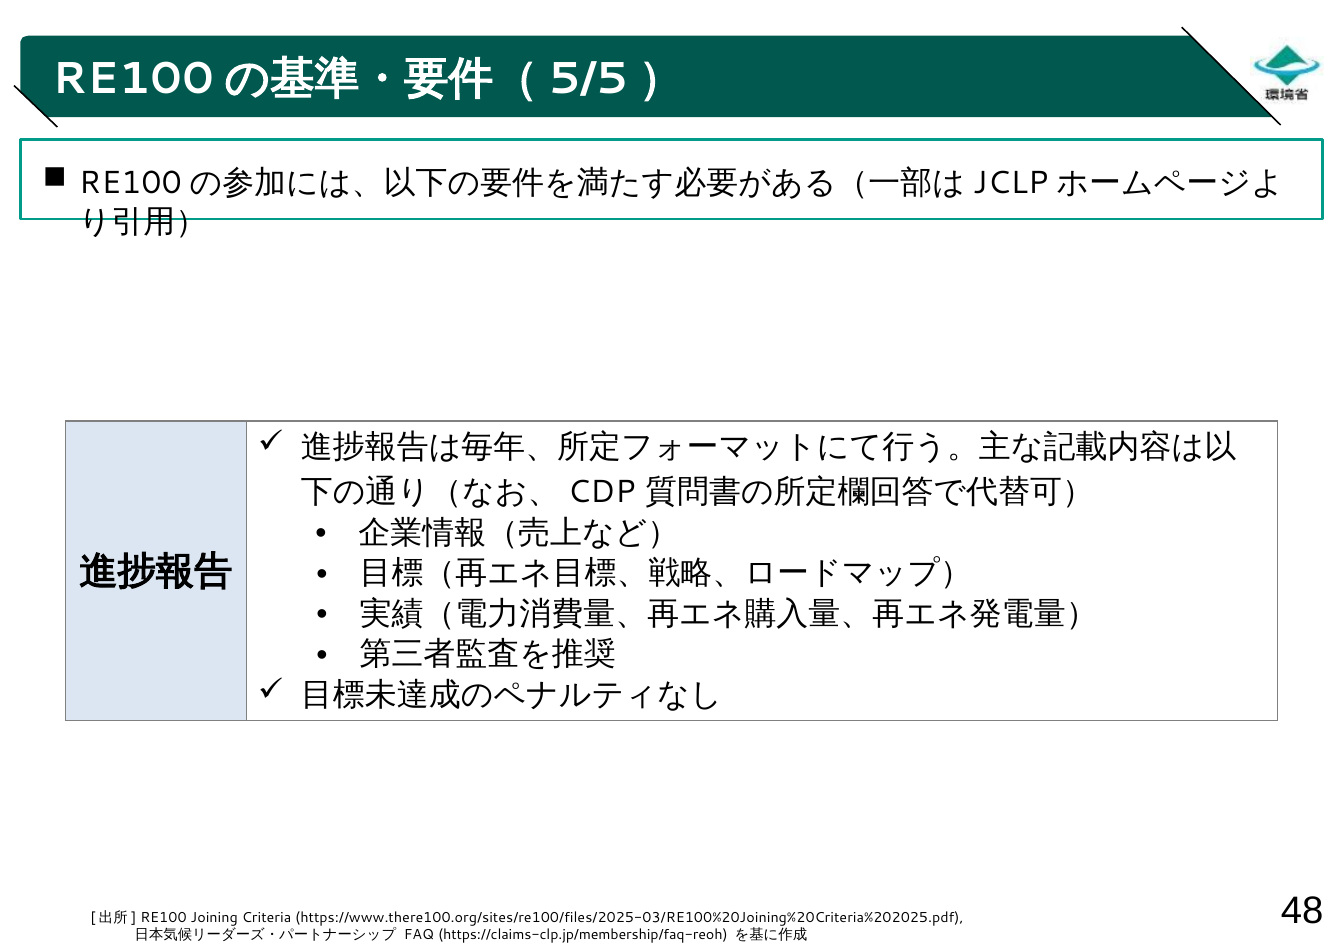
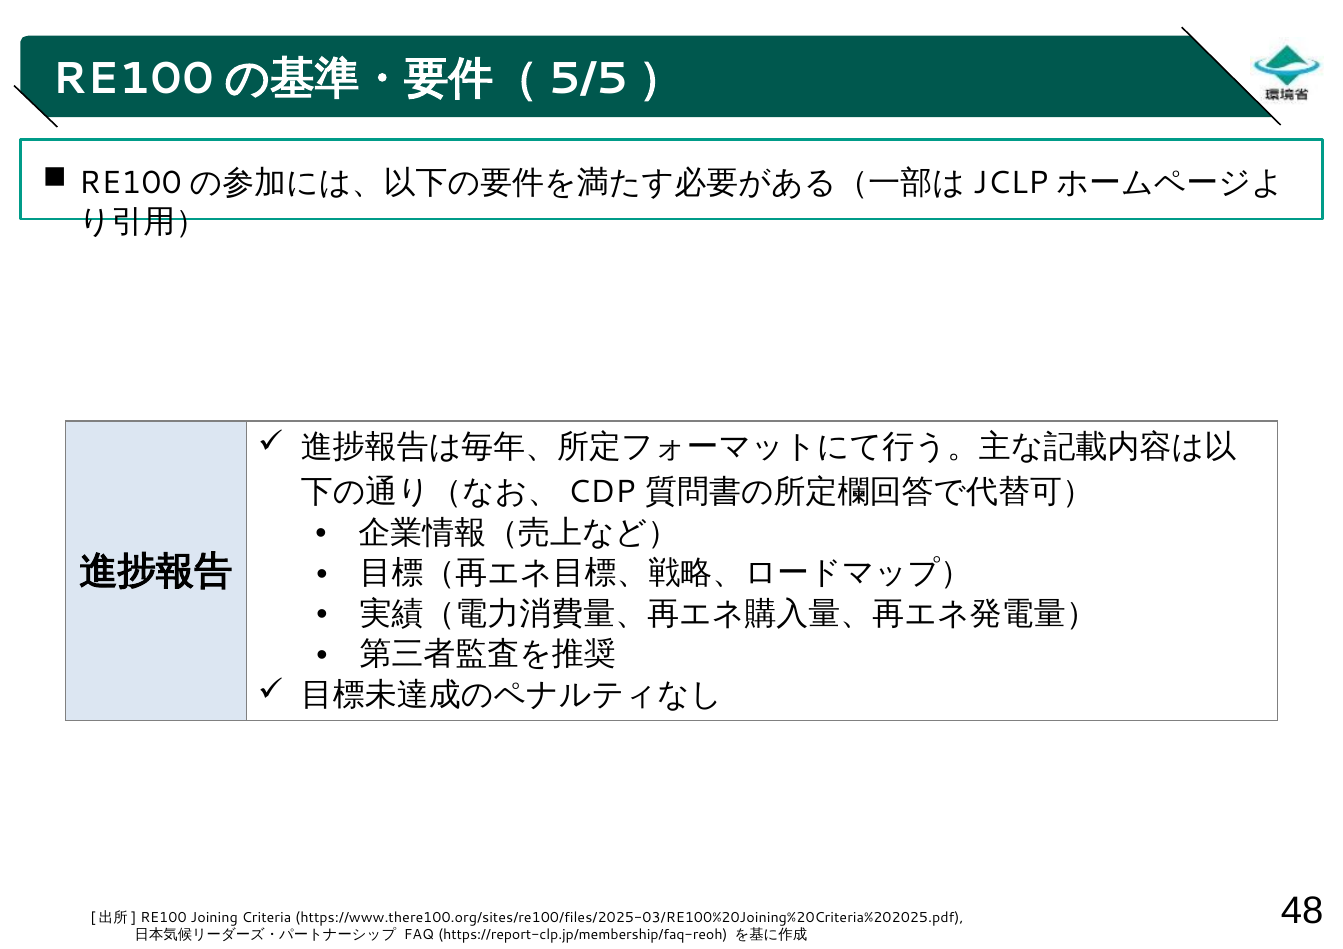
https://claims-clp.jp/membership/faq-reoh: https://claims-clp.jp/membership/faq-reoh -> https://report-clp.jp/membership/faq-reoh (583, 936)
